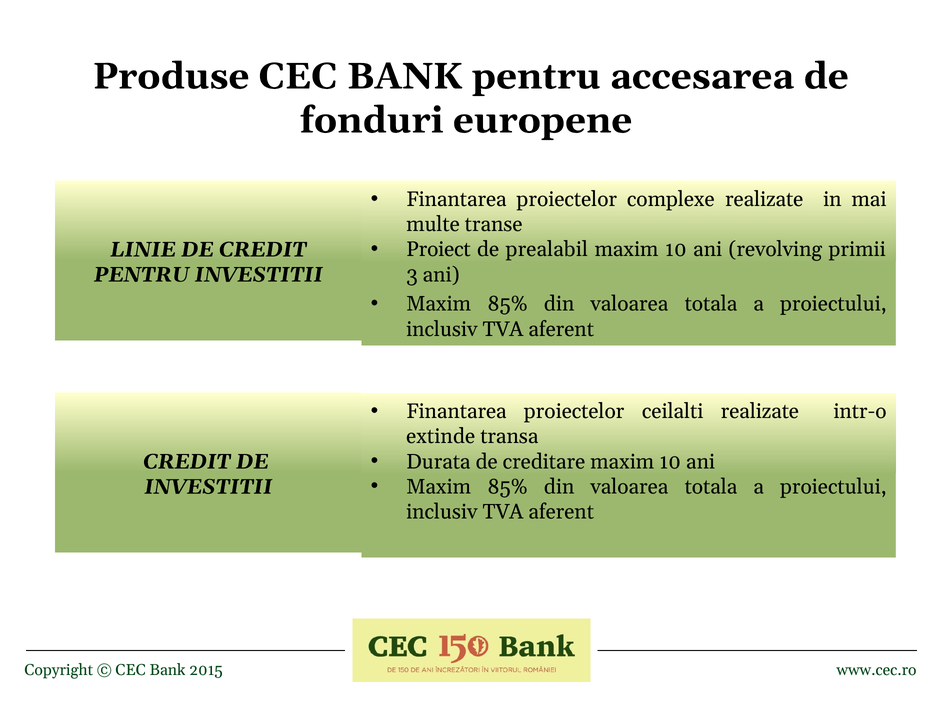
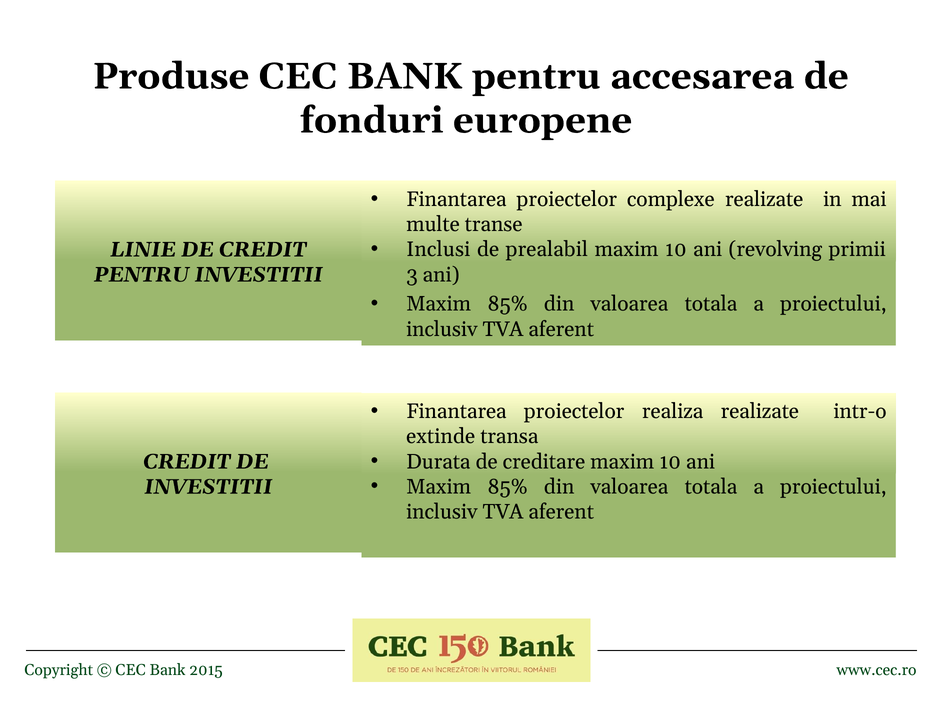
Proiect: Proiect -> Inclusi (438, 250)
ceilalti: ceilalti -> realiza (673, 412)
